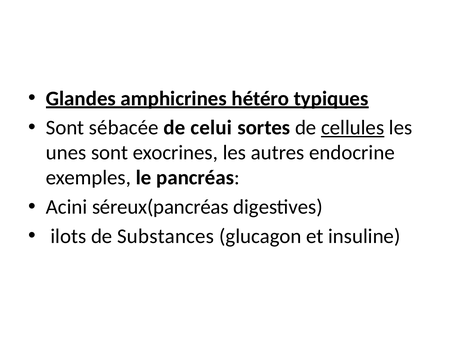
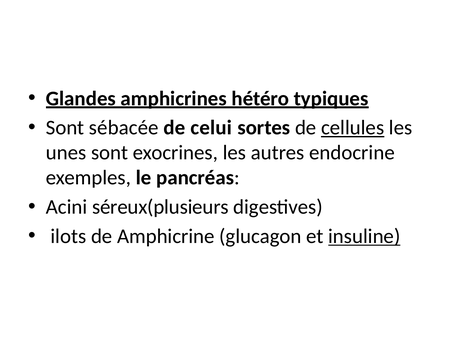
séreux(pancréas: séreux(pancréas -> séreux(plusieurs (160, 207)
Substances: Substances -> Amphicrine (166, 237)
insuline underline: none -> present (364, 237)
